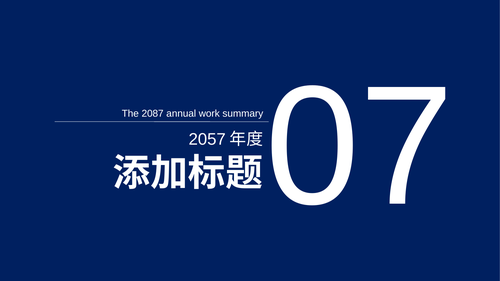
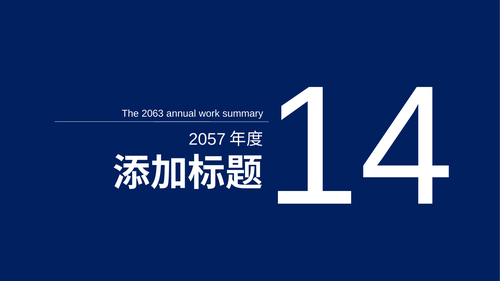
2087: 2087 -> 2063 (153, 114)
07: 07 -> 14 (360, 148)
